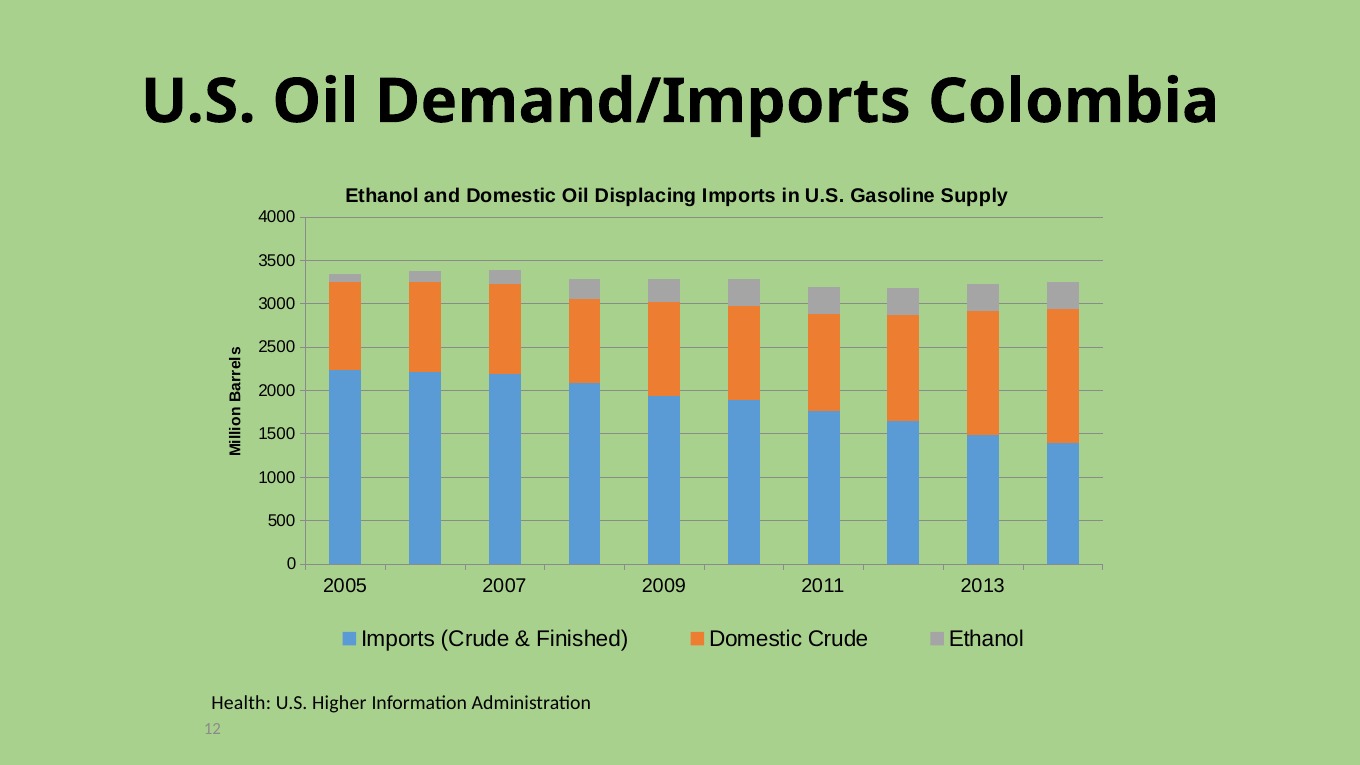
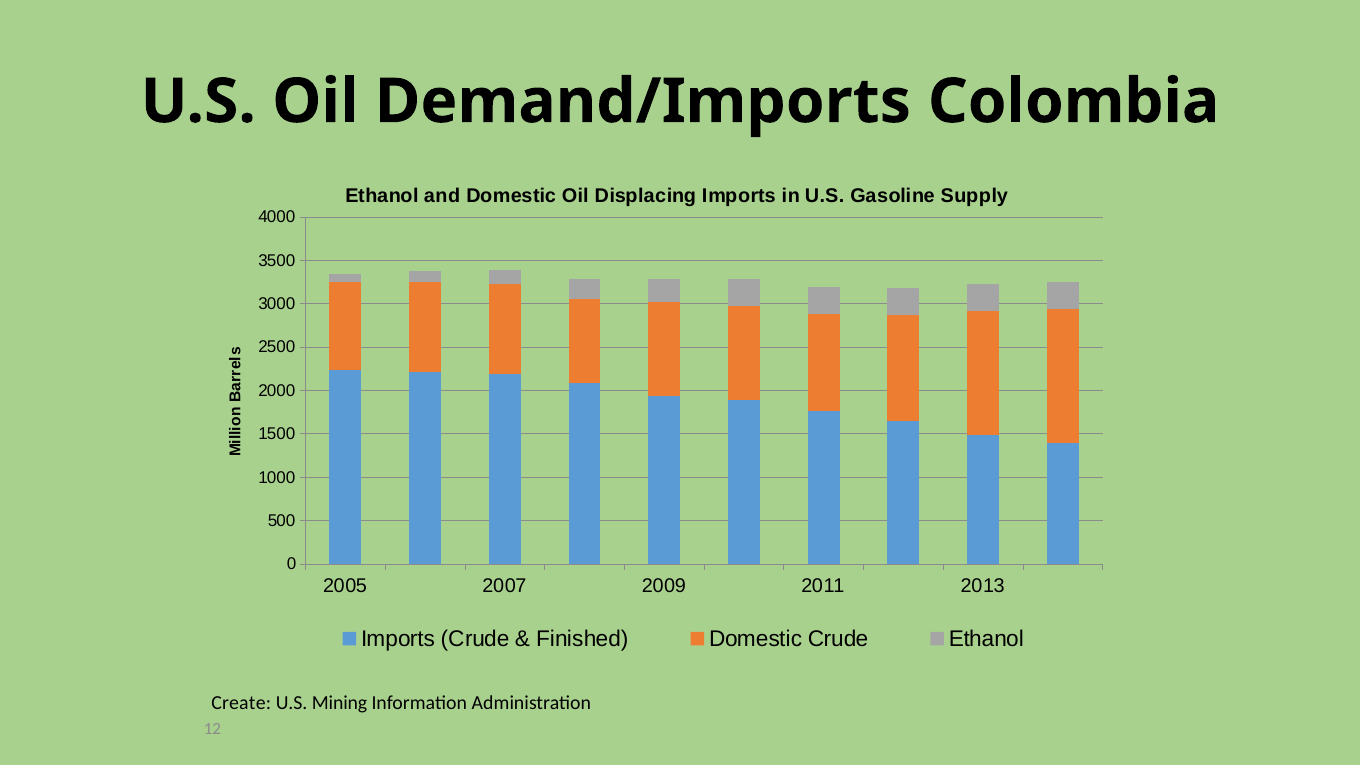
Health: Health -> Create (241, 703)
Higher: Higher -> Mining (340, 703)
